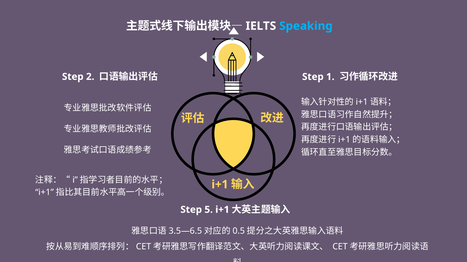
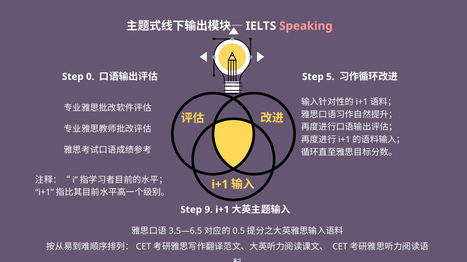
Speaking colour: light blue -> pink (306, 26)
2: 2 -> 0 (90, 77)
1: 1 -> 5 (330, 77)
5: 5 -> 9 (209, 210)
